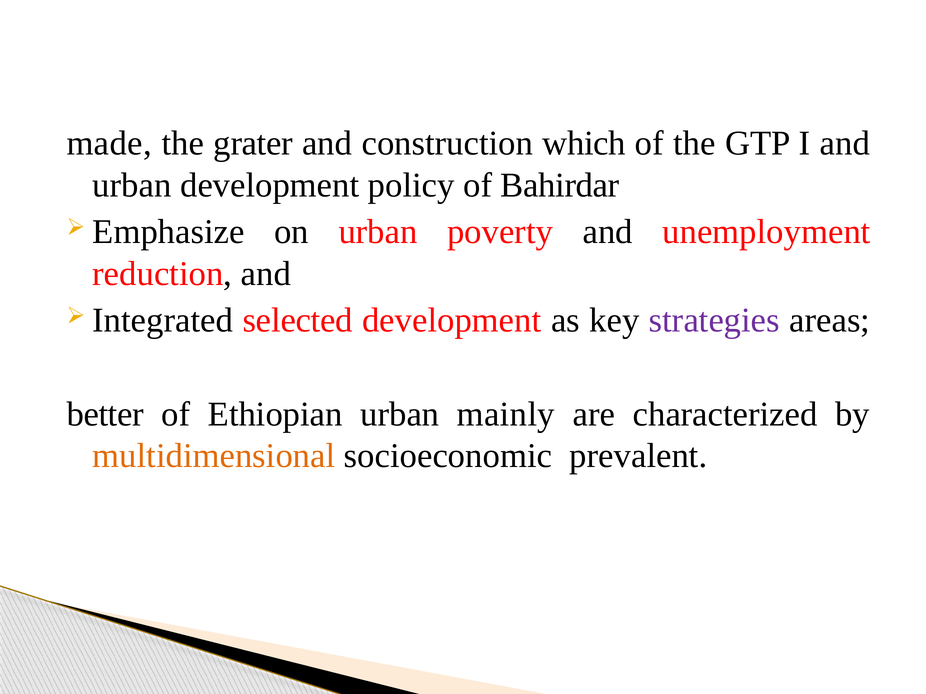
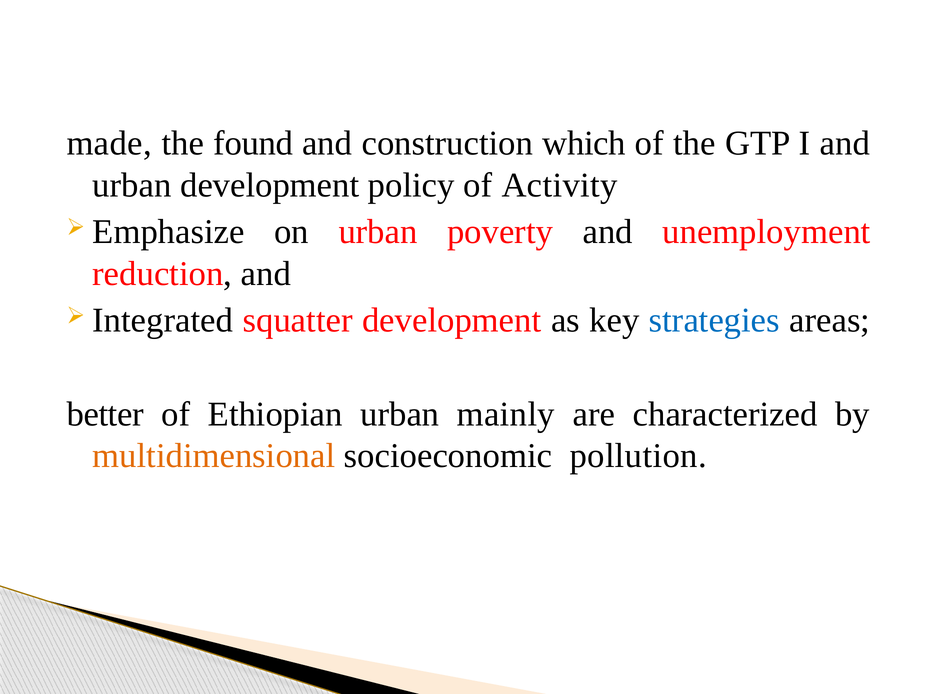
grater: grater -> found (253, 144)
Bahirdar: Bahirdar -> Activity (560, 185)
selected: selected -> squatter (298, 321)
strategies colour: purple -> blue (714, 321)
prevalent: prevalent -> pollution (638, 456)
